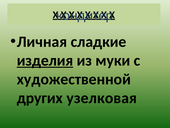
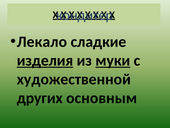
Личная: Личная -> Лекало (42, 42)
муки underline: none -> present (113, 60)
узелковая: узелковая -> основным (102, 98)
